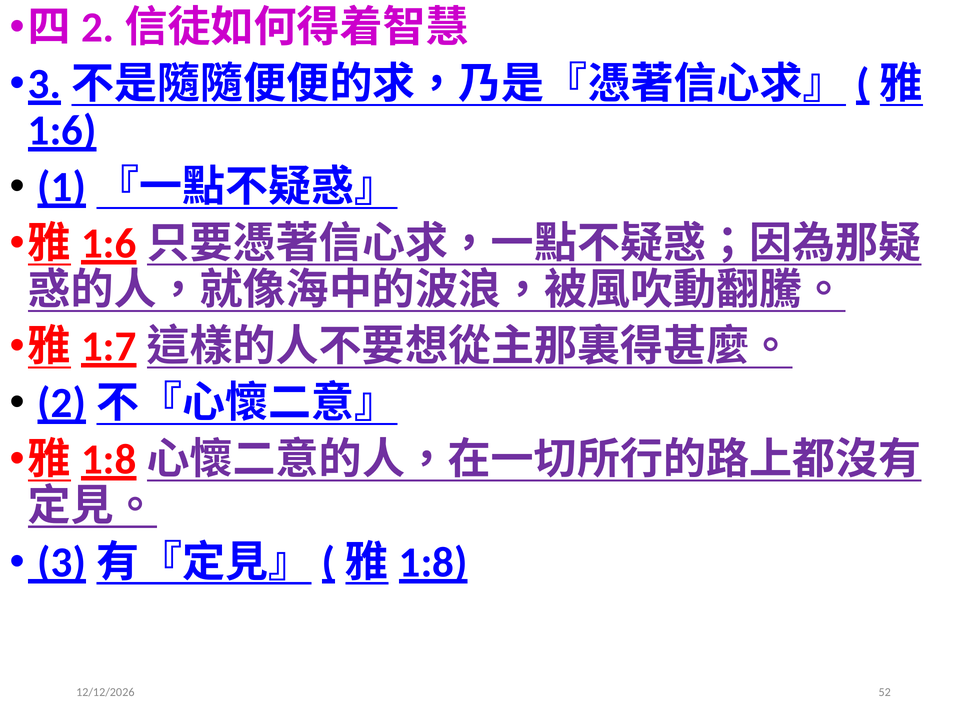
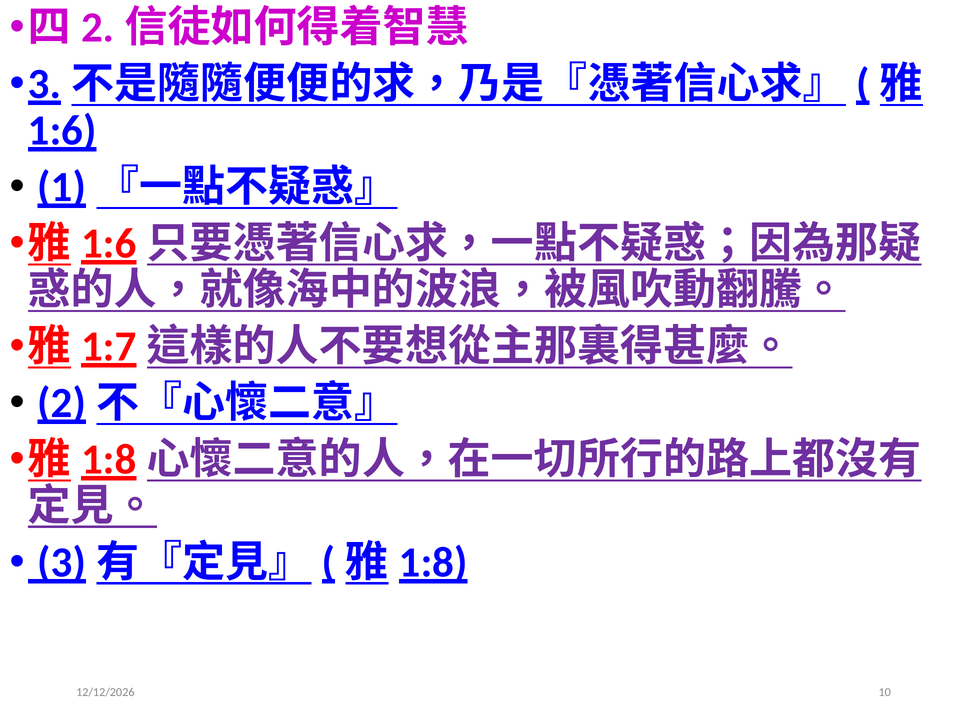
52: 52 -> 10 (885, 692)
